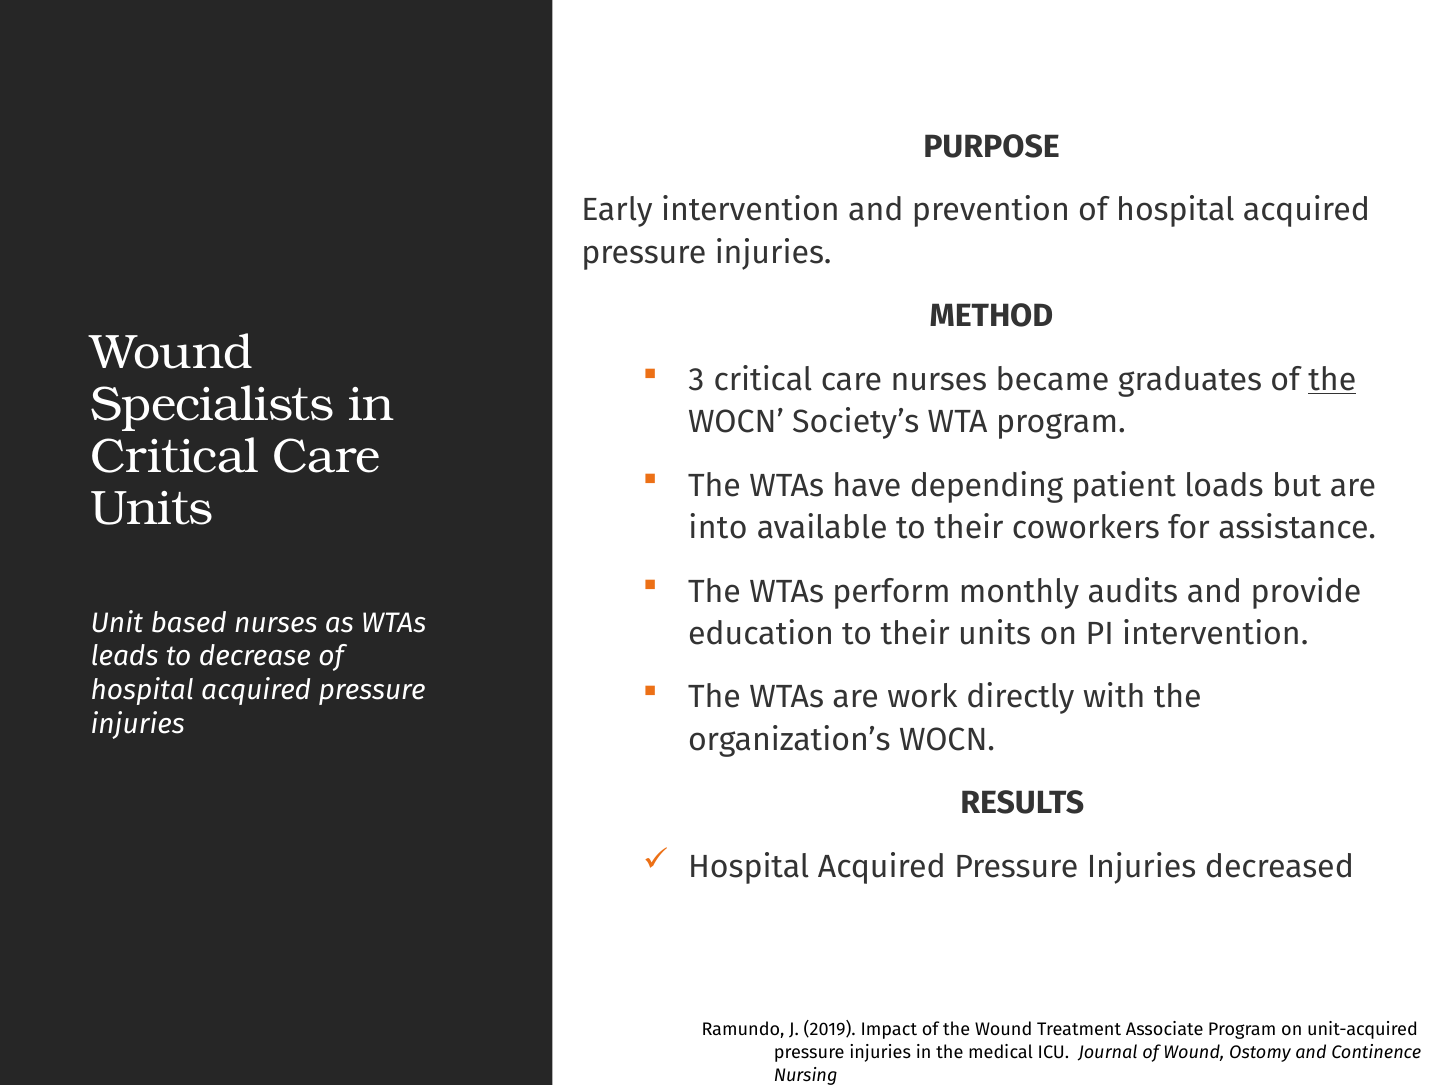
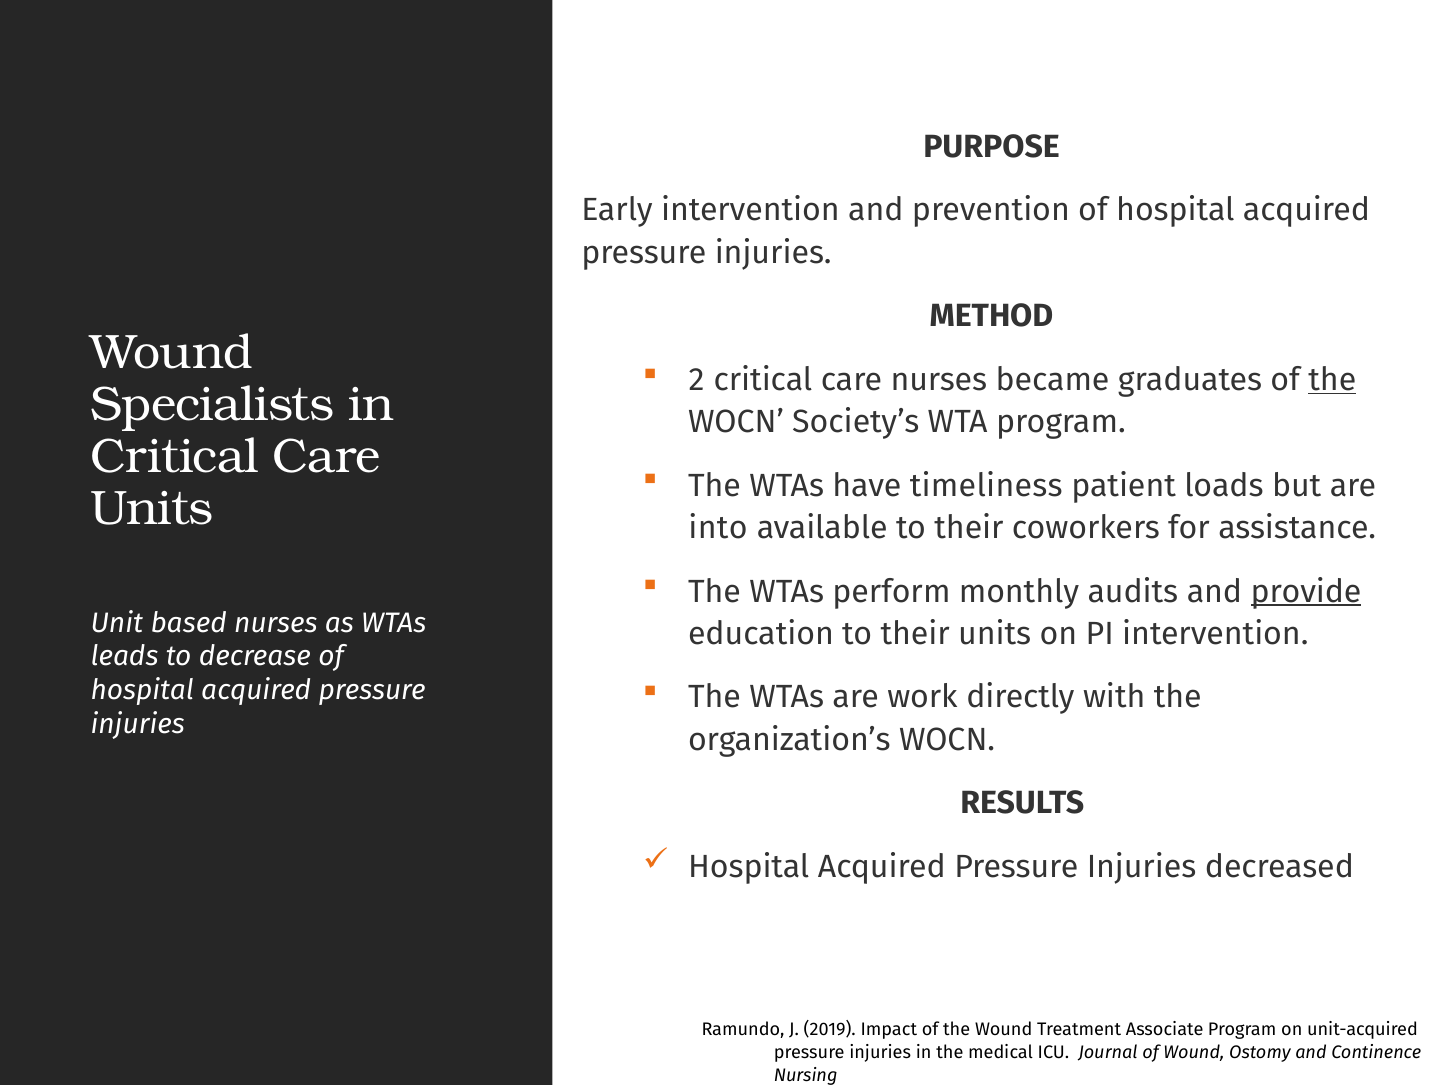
3: 3 -> 2 (697, 380)
depending: depending -> timeliness (986, 486)
provide underline: none -> present (1306, 592)
